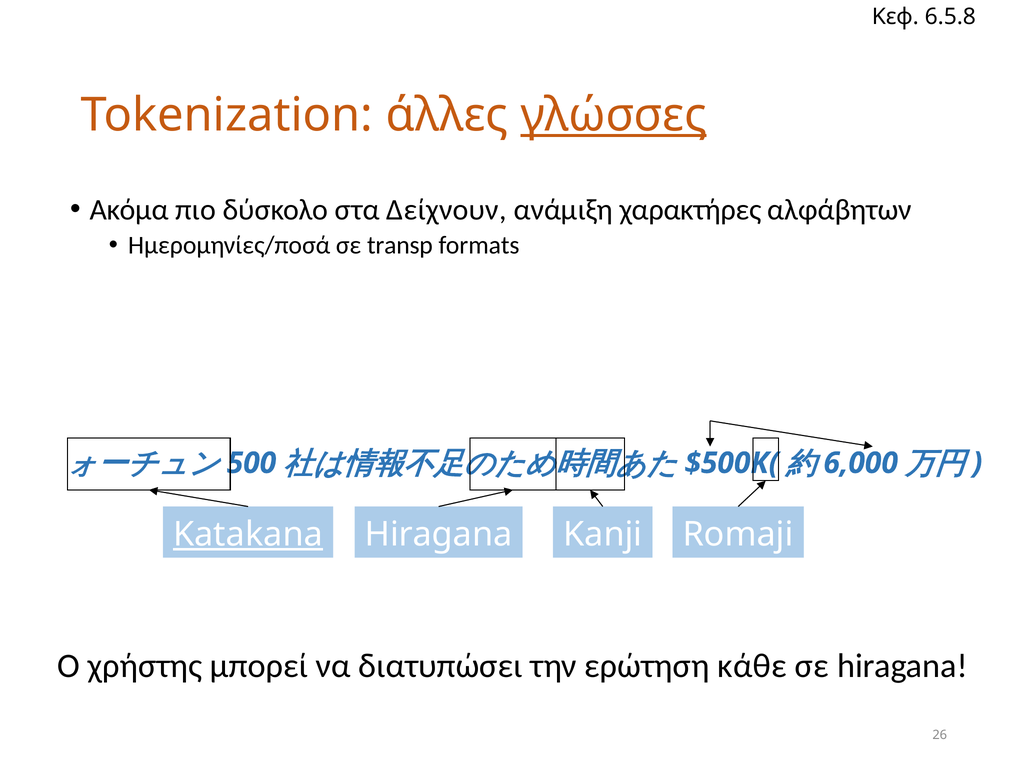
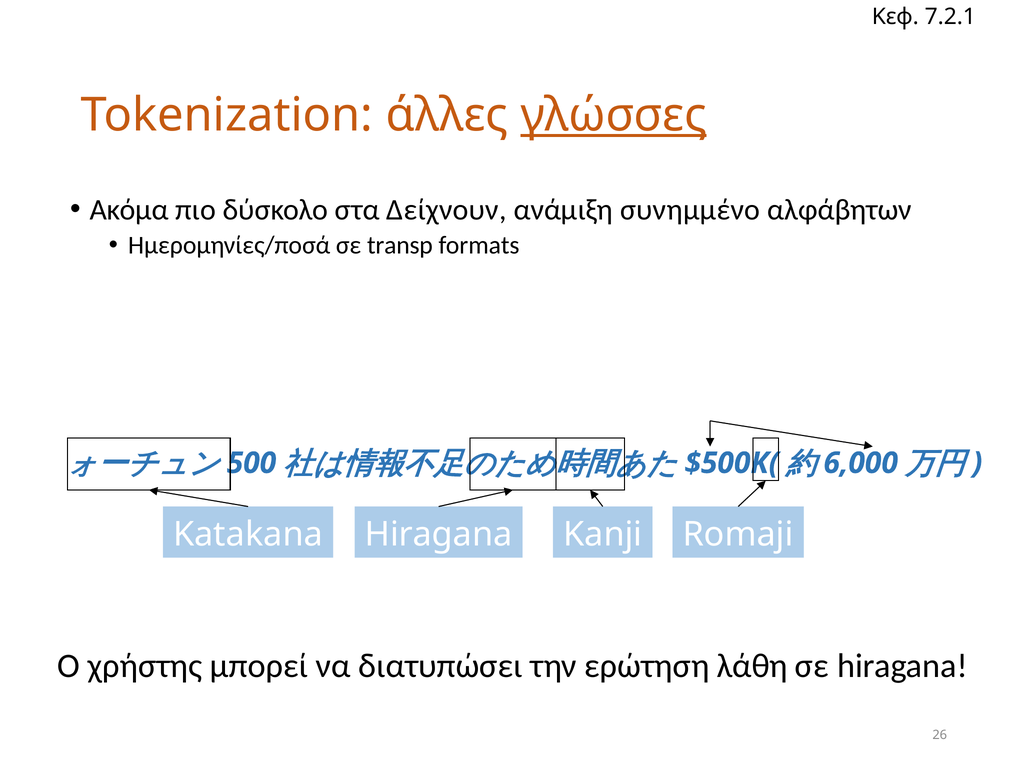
6.5.8: 6.5.8 -> 7.2.1 (950, 17)
χαρακτήρες: χαρακτήρες -> συνημμένο (690, 210)
Katakana underline: present -> none (248, 534)
κάθε: κάθε -> λάθη (752, 666)
